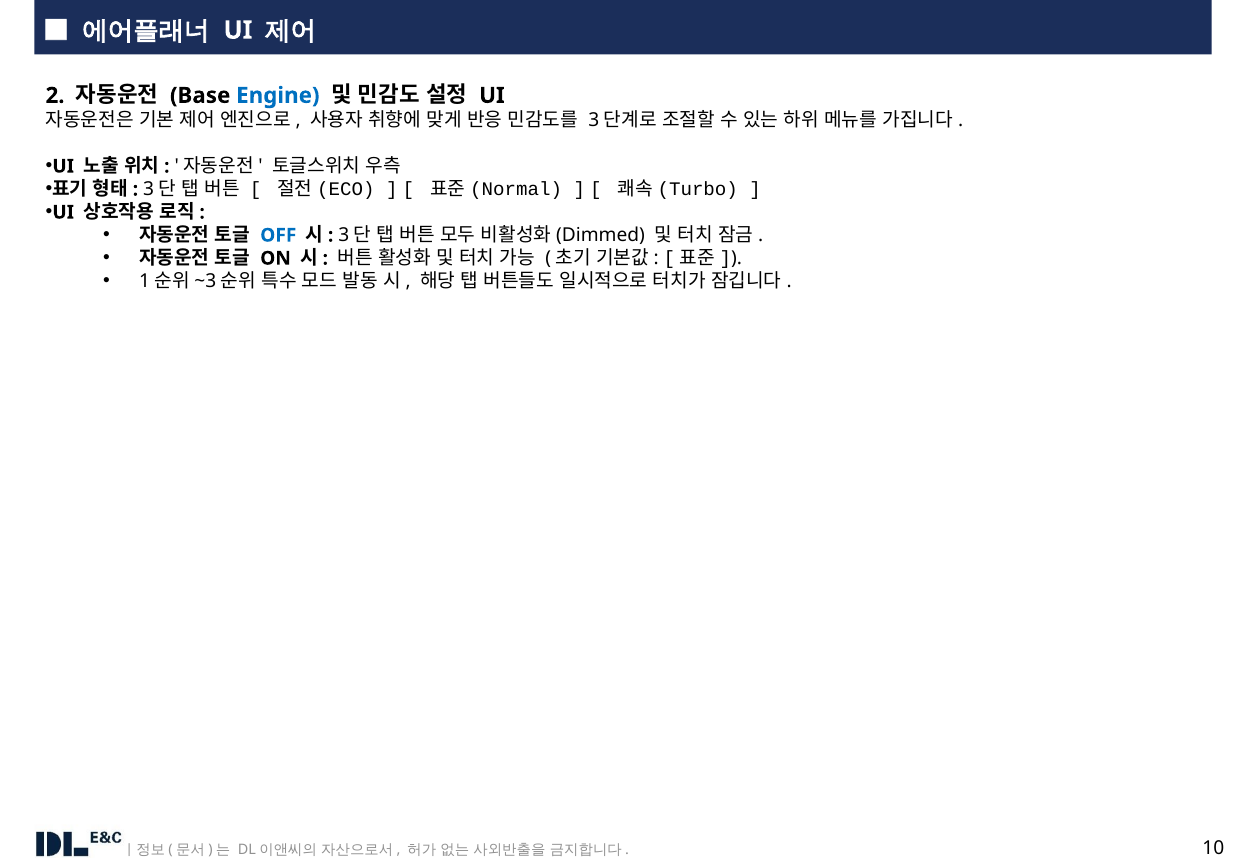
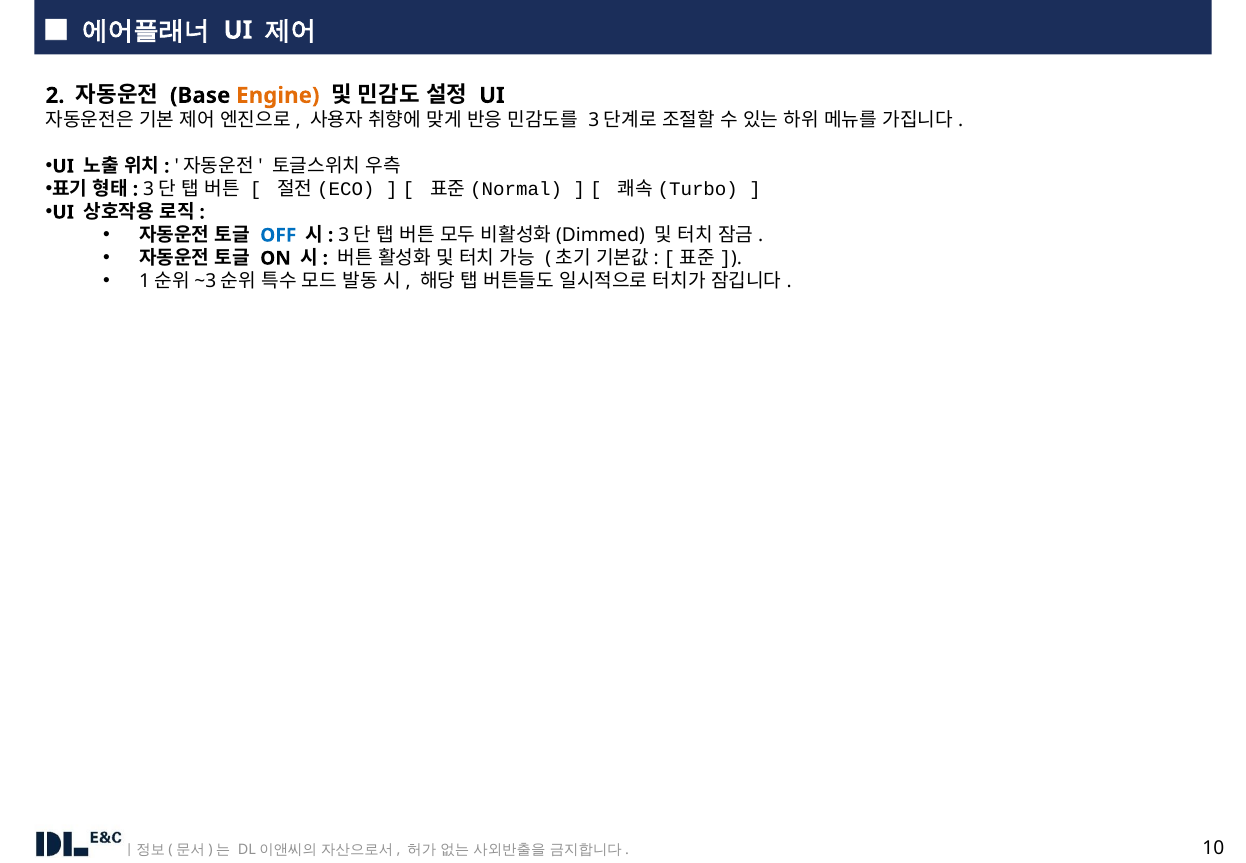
Engine colour: blue -> orange (278, 95)
